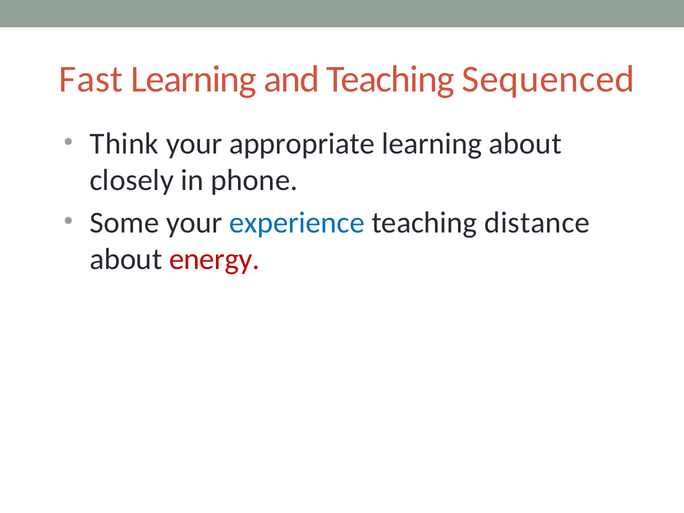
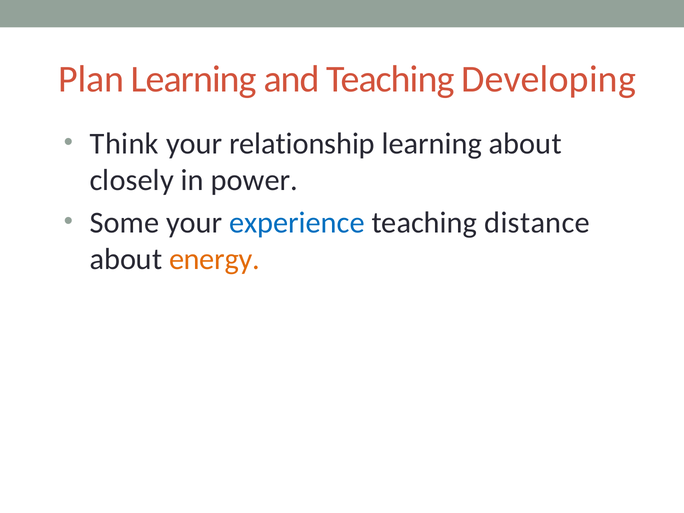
Fast: Fast -> Plan (91, 79)
Sequenced: Sequenced -> Developing (548, 79)
appropriate: appropriate -> relationship (302, 143)
phone: phone -> power (254, 180)
energy colour: red -> orange (214, 259)
